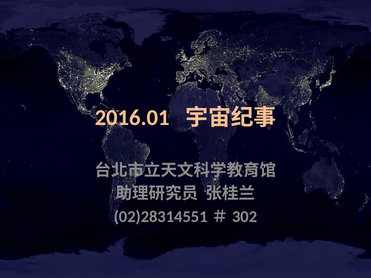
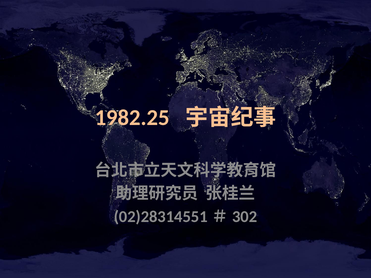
2016.01: 2016.01 -> 1982.25 (132, 118)
